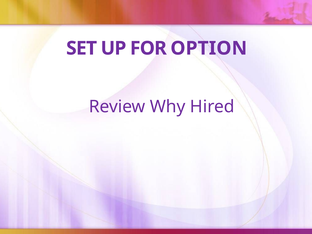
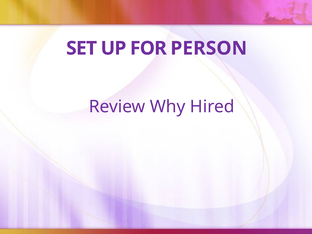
OPTION: OPTION -> PERSON (209, 48)
